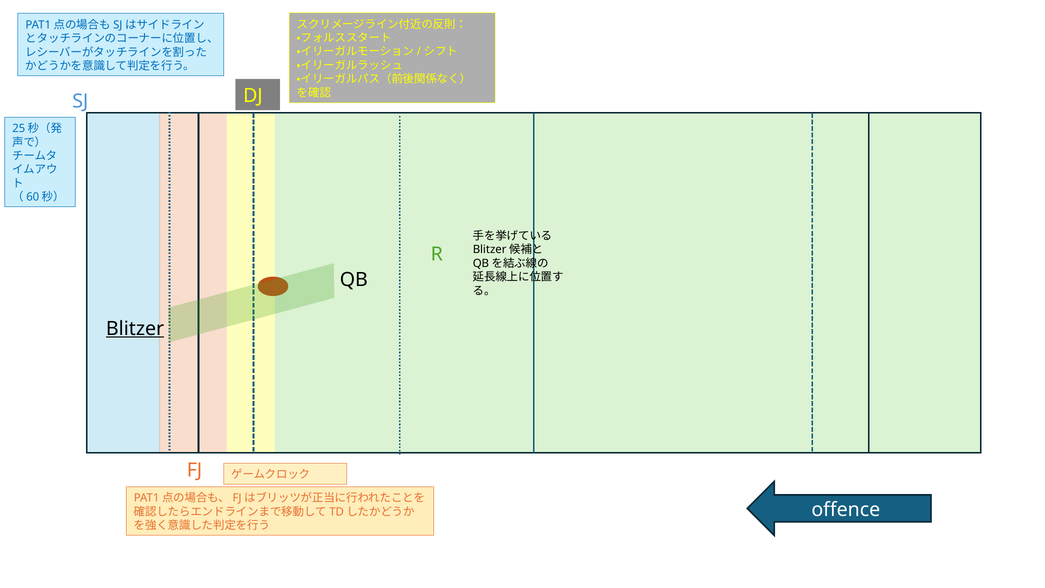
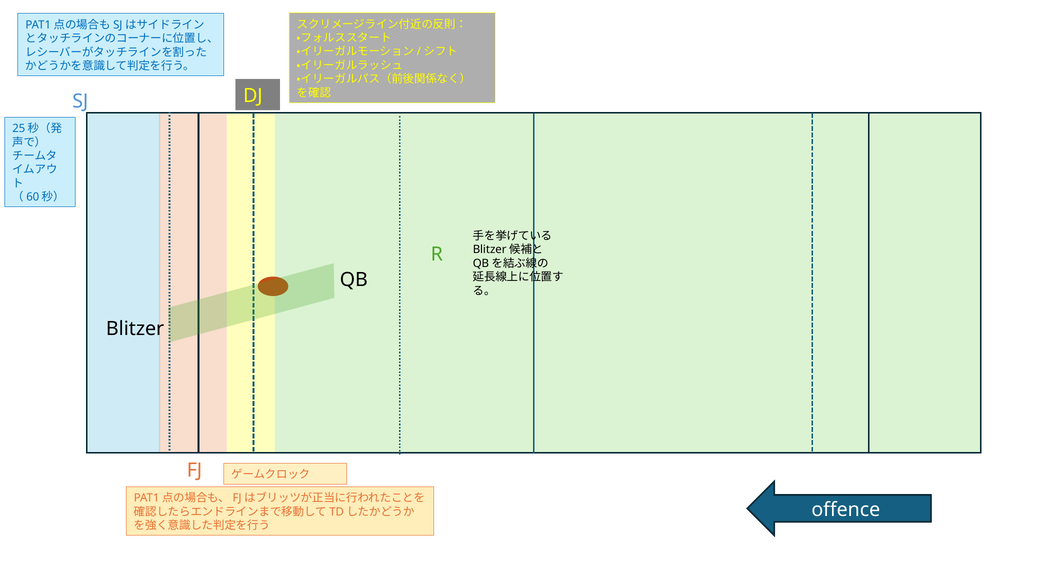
Blitzer underline: present -> none (135, 328)
